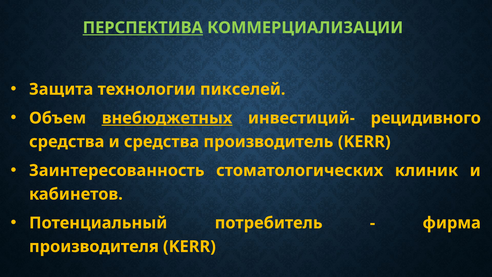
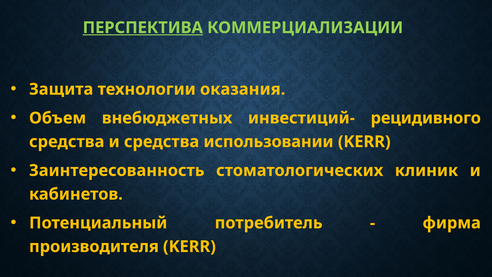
пикселей: пикселей -> оказания (243, 89)
внебюджетных underline: present -> none (167, 118)
производитель: производитель -> использовании (268, 142)
